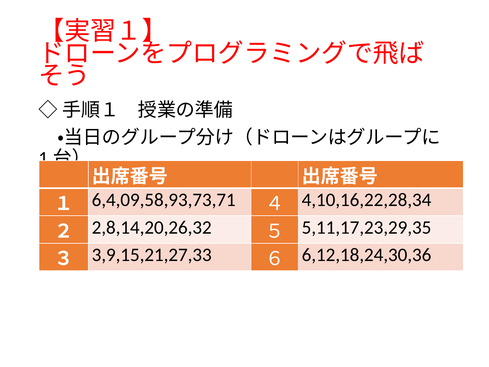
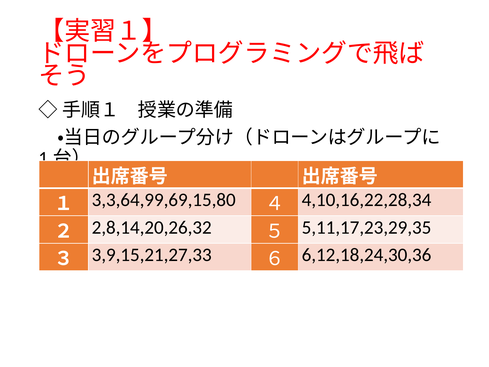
6,4,09,58,93,73,71: 6,4,09,58,93,73,71 -> 3,3,64,99,69,15,80 (164, 200)
